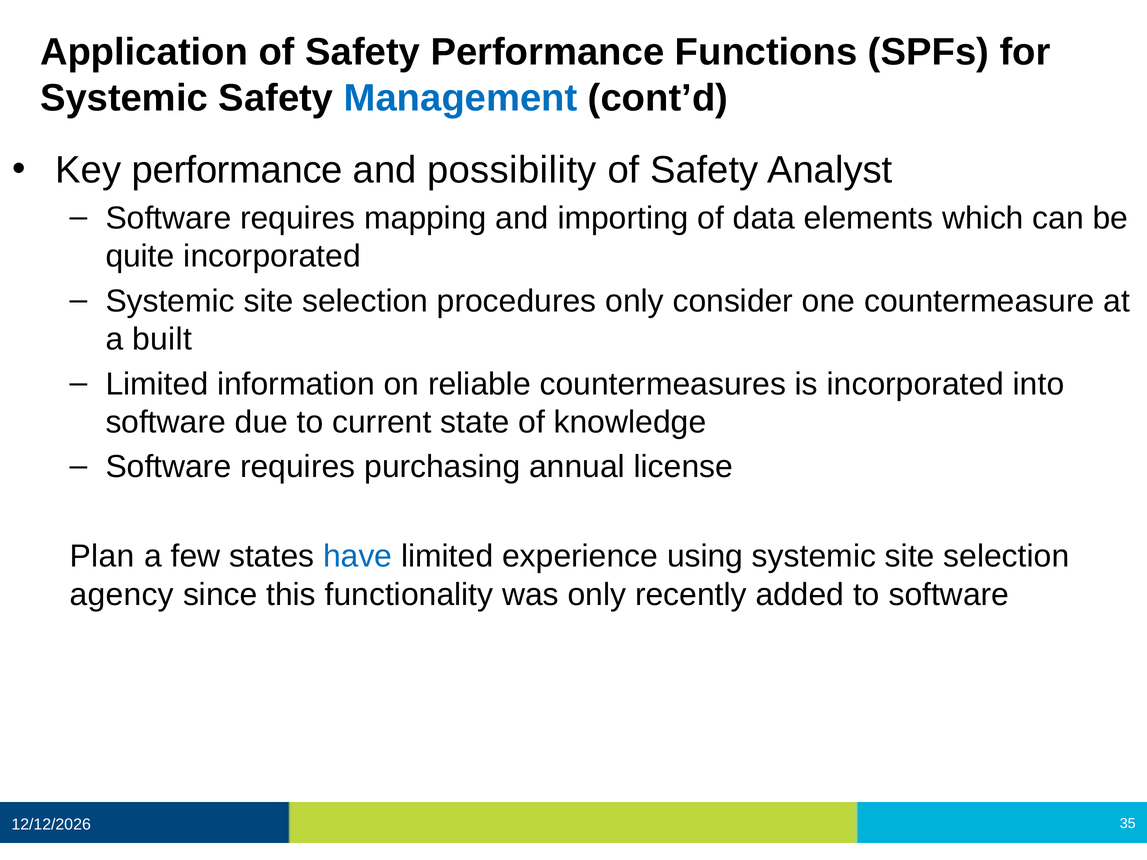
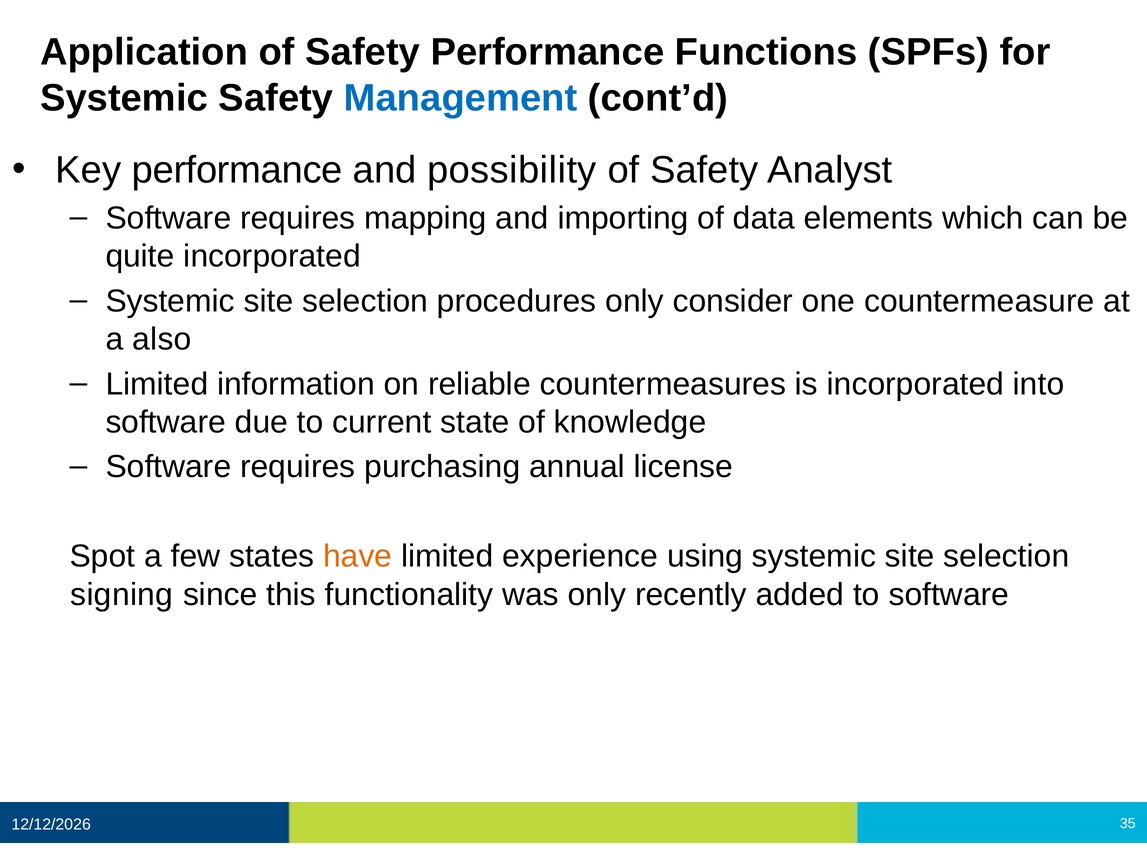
built: built -> also (162, 339)
Plan: Plan -> Spot (102, 556)
have colour: blue -> orange (358, 556)
agency: agency -> signing (122, 595)
